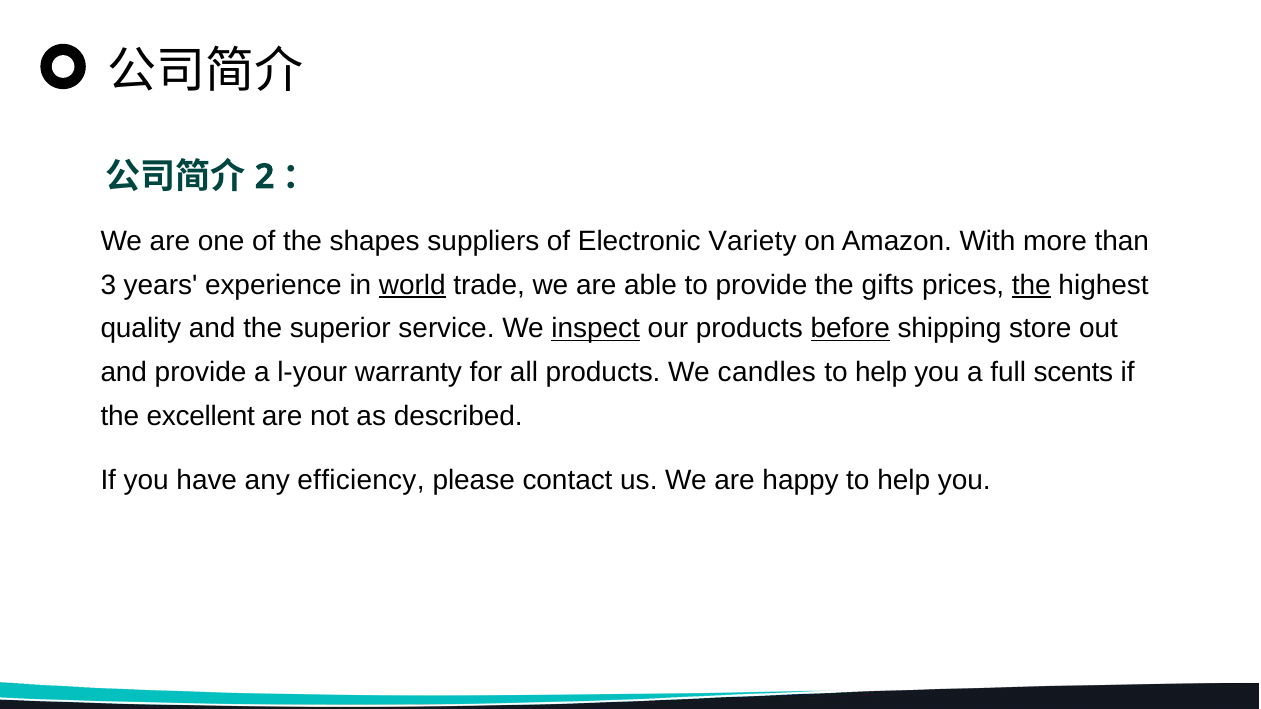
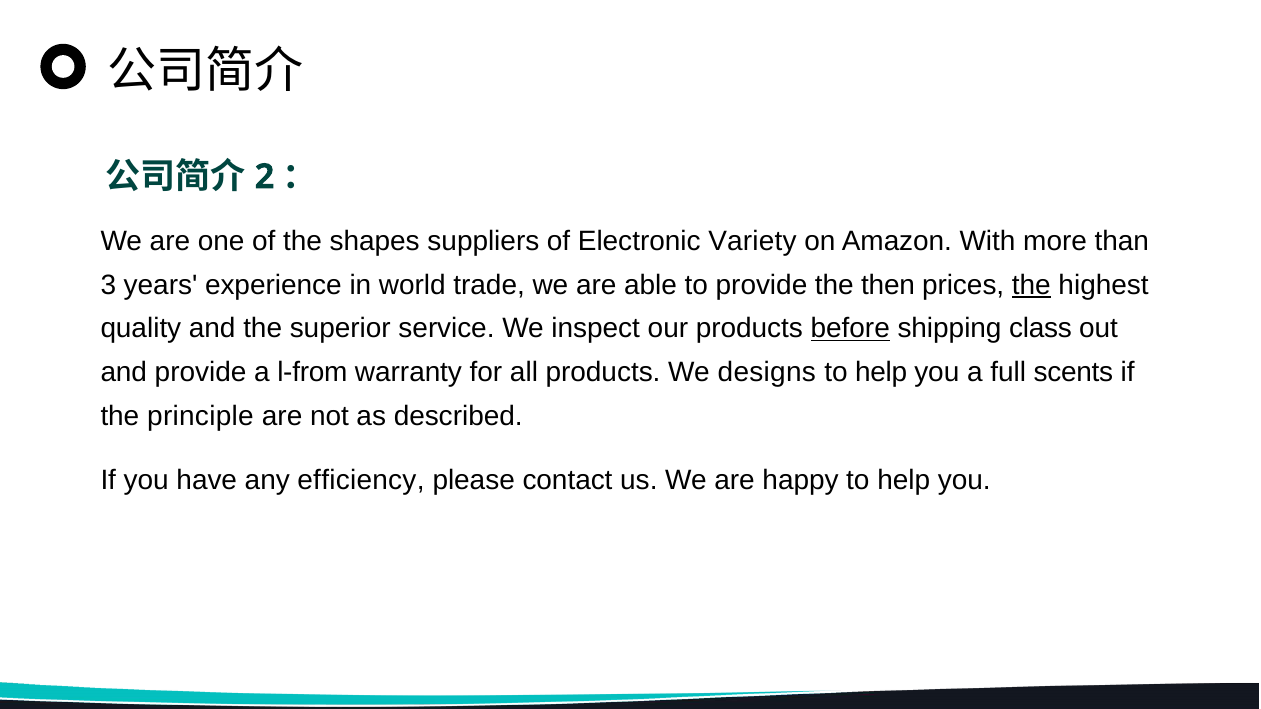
world underline: present -> none (412, 285)
gifts: gifts -> then (888, 285)
inspect underline: present -> none (596, 329)
store: store -> class (1040, 329)
l-your: l-your -> l-from (312, 372)
candles: candles -> designs (767, 372)
excellent: excellent -> principle (200, 416)
